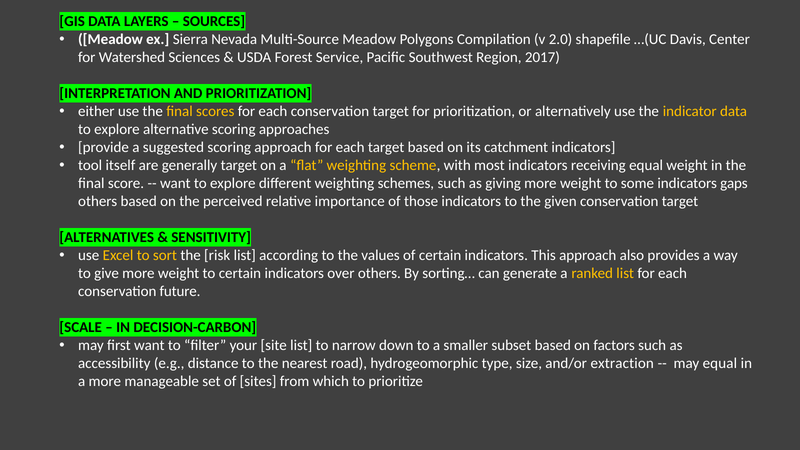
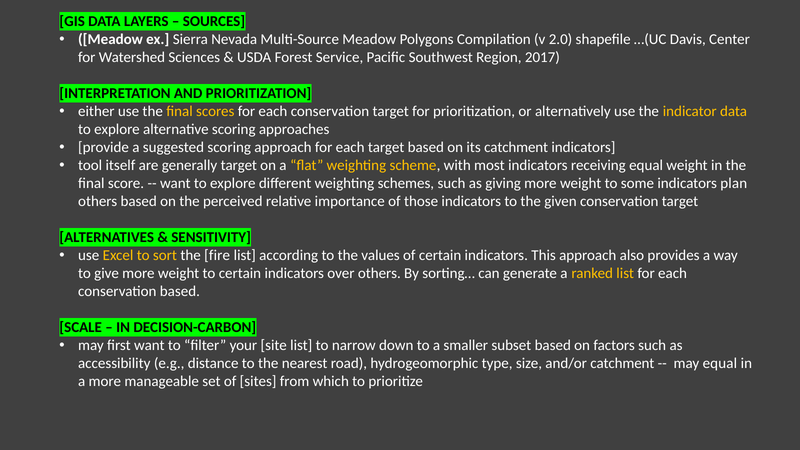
gaps: gaps -> plan (734, 183)
risk: risk -> fire (217, 255)
conservation future: future -> based (180, 291)
and/or extraction: extraction -> catchment (622, 363)
